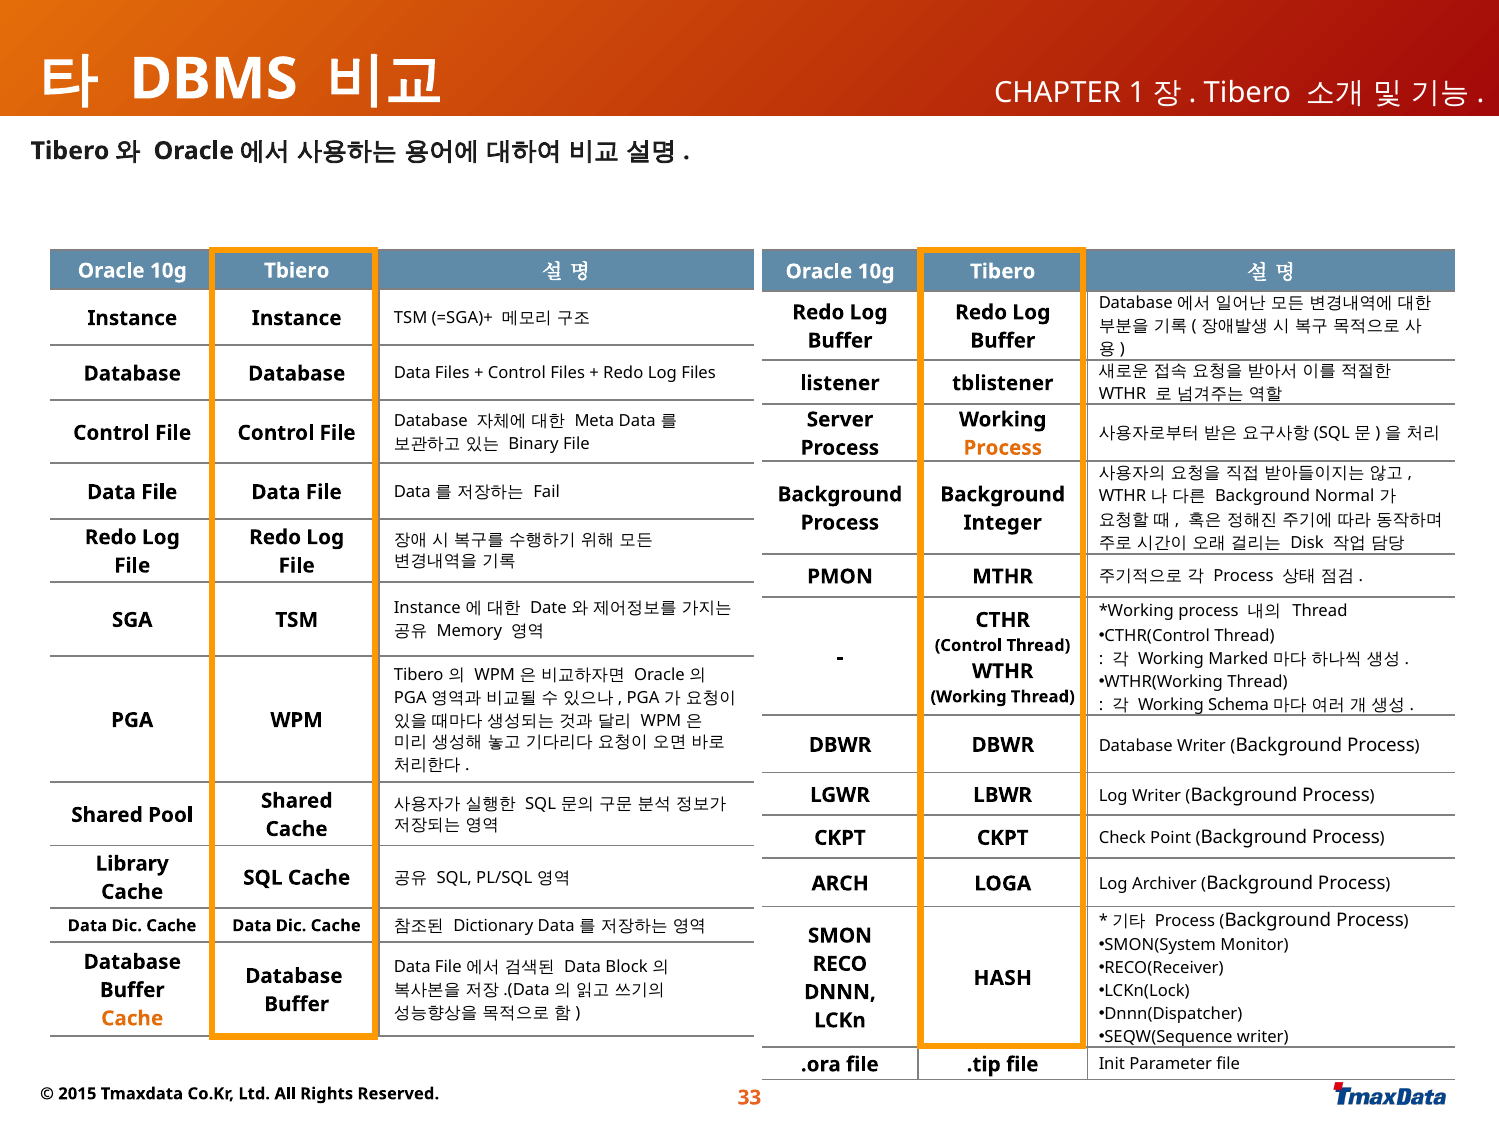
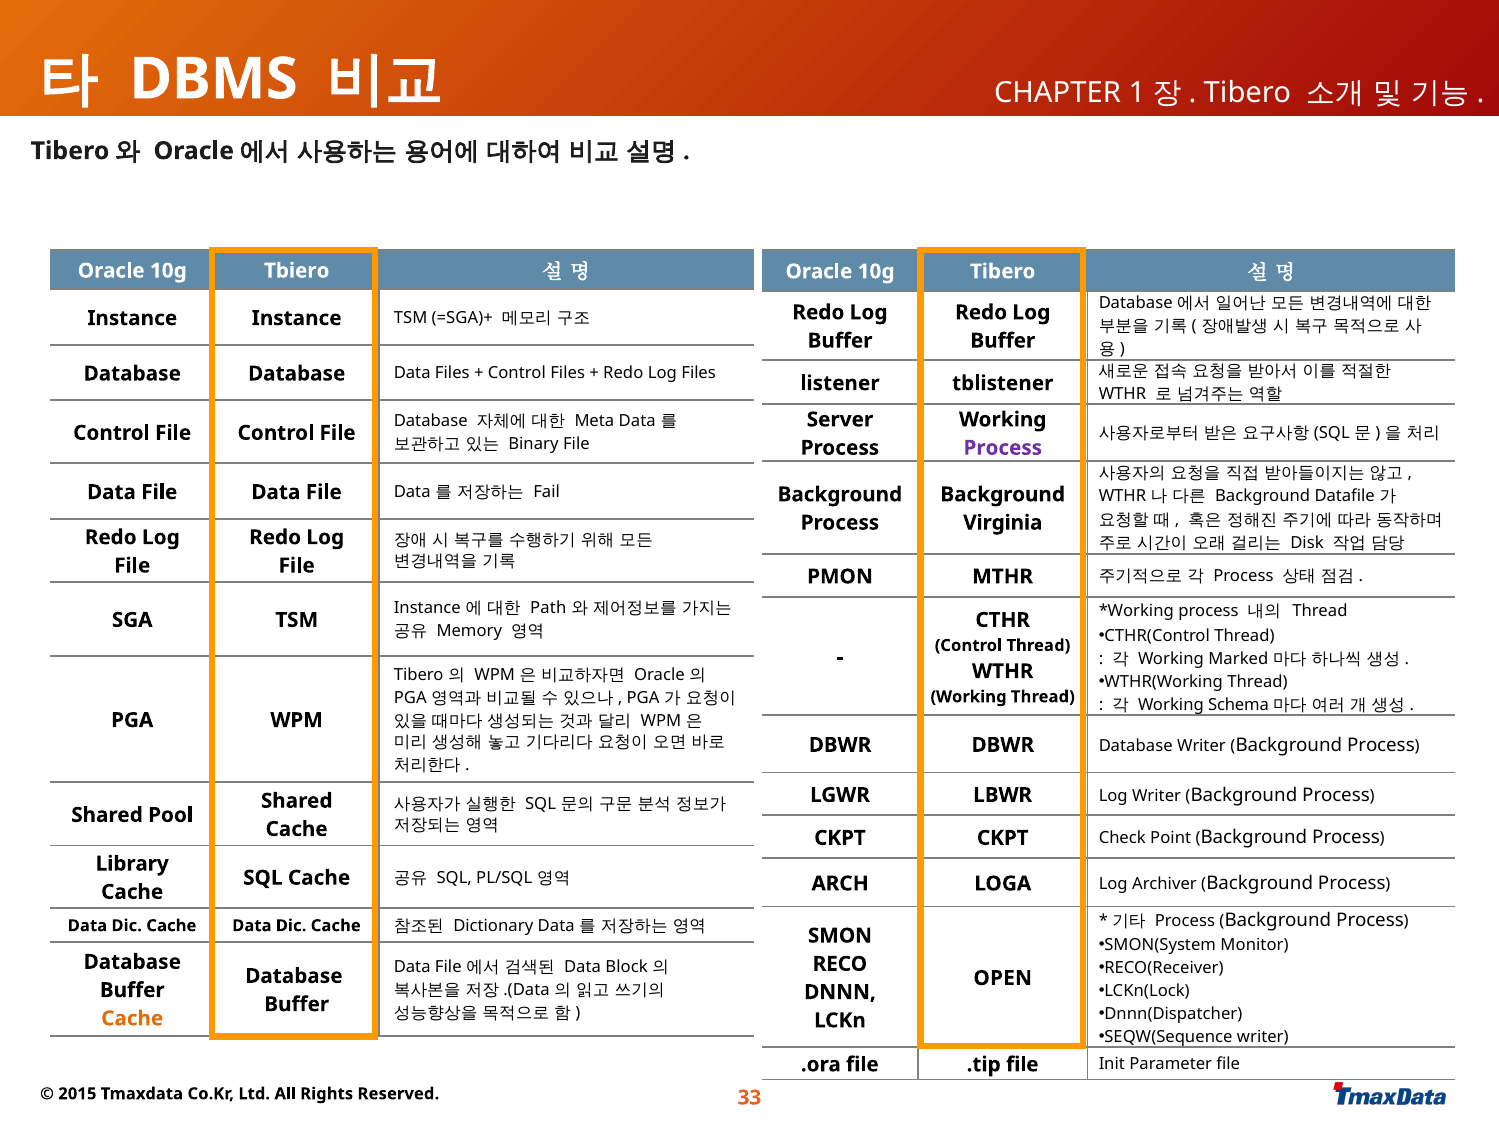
Process colour: orange -> purple (1003, 448)
Normal: Normal -> Datafile (1345, 496)
Integer: Integer -> Virginia (1003, 523)
Date: Date -> Path (548, 608)
HASH: HASH -> OPEN (1003, 978)
